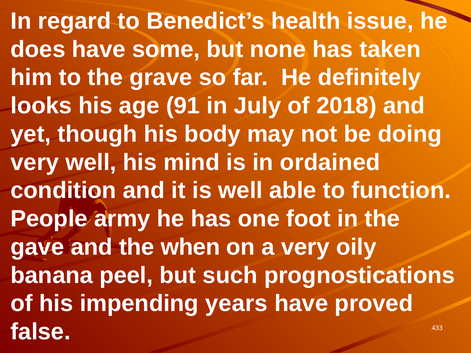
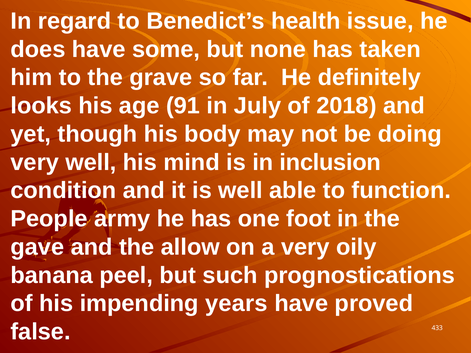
ordained: ordained -> inclusion (330, 162)
when: when -> allow (190, 247)
